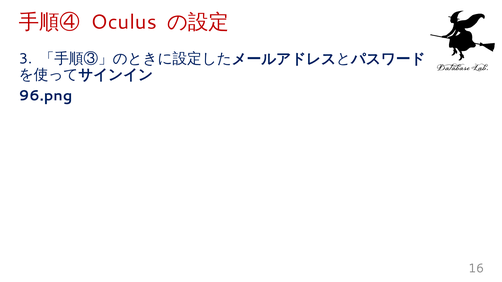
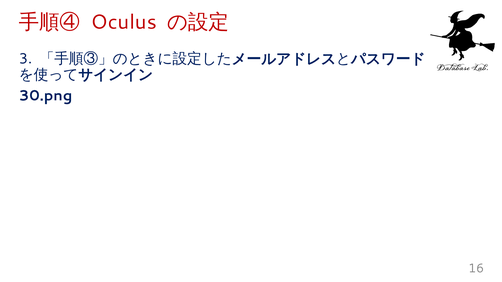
96.png: 96.png -> 30.png (46, 96)
